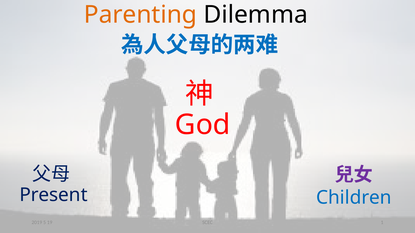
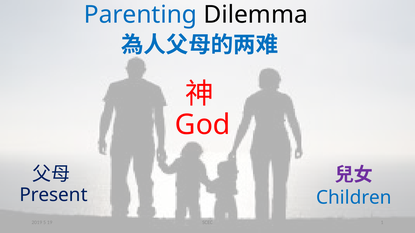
Parenting colour: orange -> blue (141, 15)
